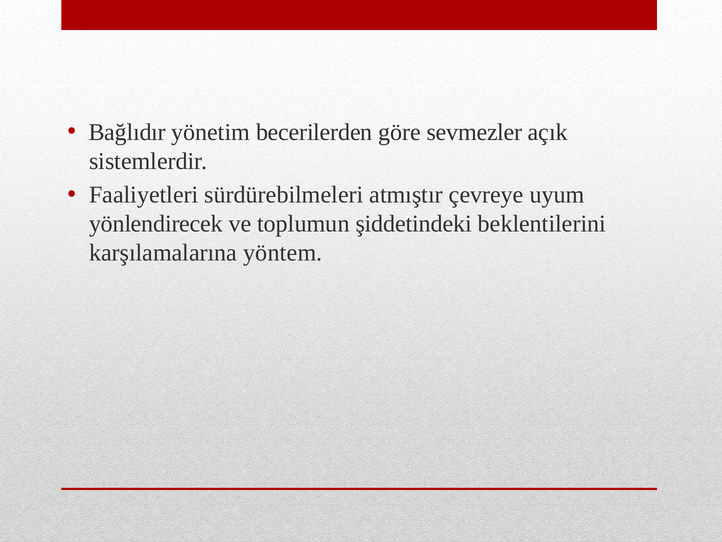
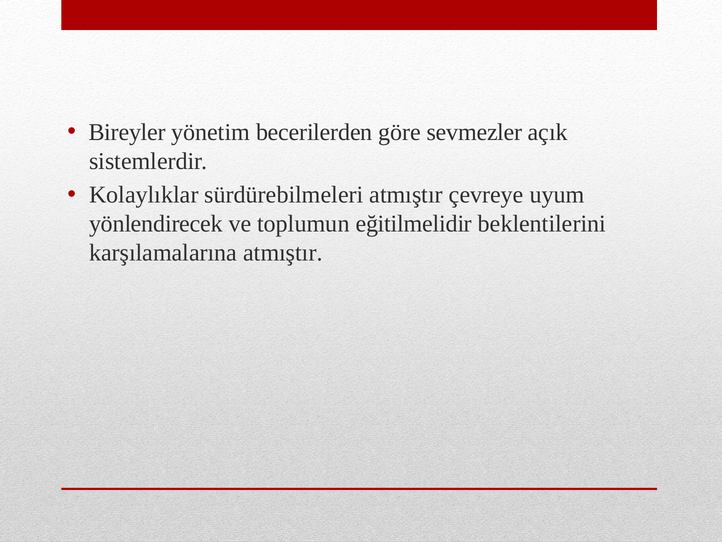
Bağlıdır: Bağlıdır -> Bireyler (127, 132)
Faaliyetleri: Faaliyetleri -> Kolaylıklar (144, 195)
şiddetindeki: şiddetindeki -> eğitilmelidir (414, 224)
karşılamalarına yöntem: yöntem -> atmıştır (283, 253)
